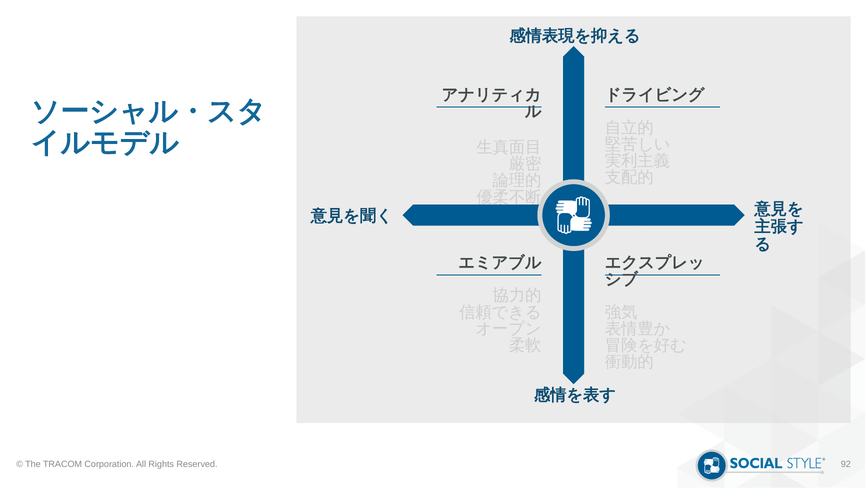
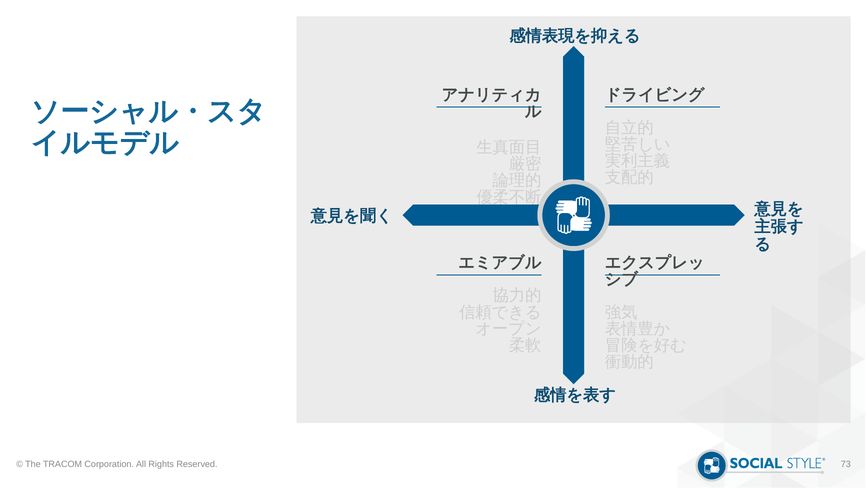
92: 92 -> 73 (846, 464)
